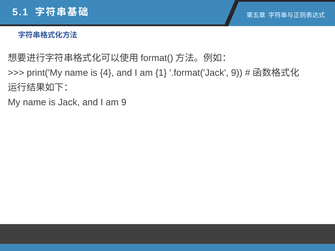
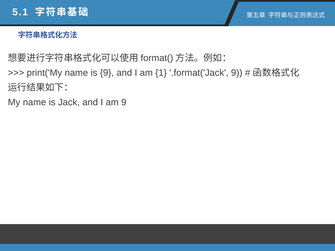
is 4: 4 -> 9 (107, 73)
